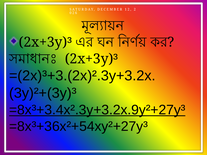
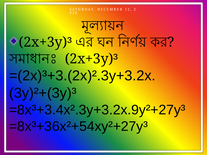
=8x³+3.4x².3y+3.2x.9y²+27y³ underline: present -> none (97, 110)
